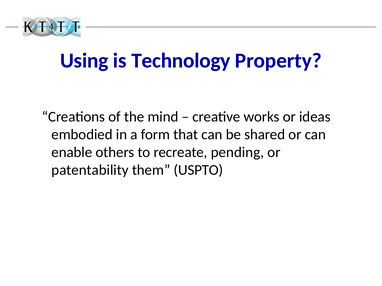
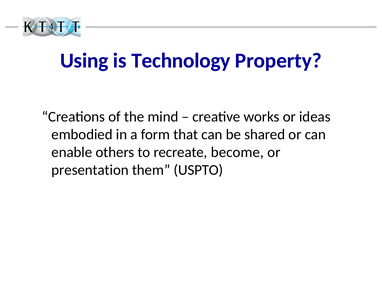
pending: pending -> become (237, 153)
patentability: patentability -> presentation (90, 170)
